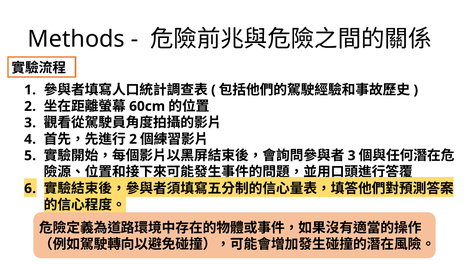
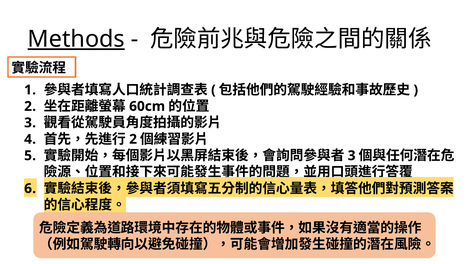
Methods underline: none -> present (76, 39)
